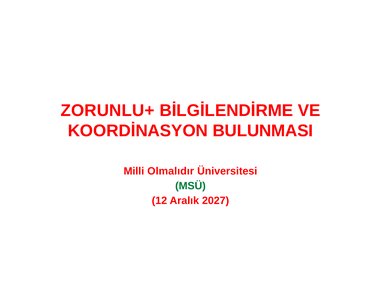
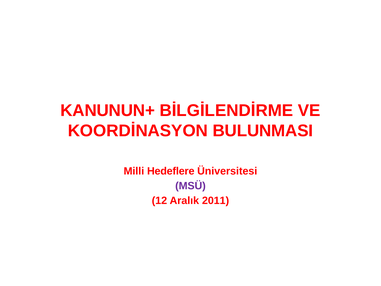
ZORUNLU+: ZORUNLU+ -> KANUNUN+ (108, 110)
Olmalıdır: Olmalıdır -> Hedeflere (171, 171)
MSÜ colour: green -> purple (190, 186)
2027: 2027 -> 2011 (216, 201)
